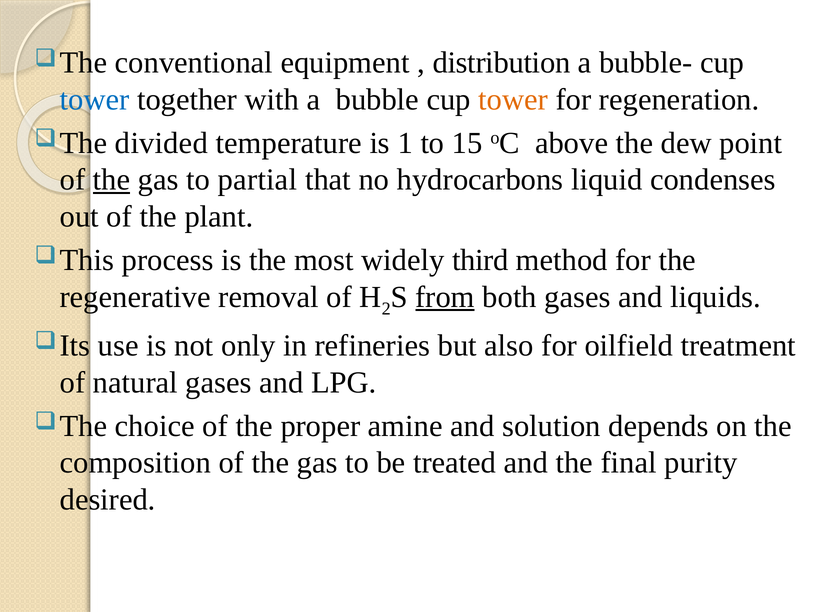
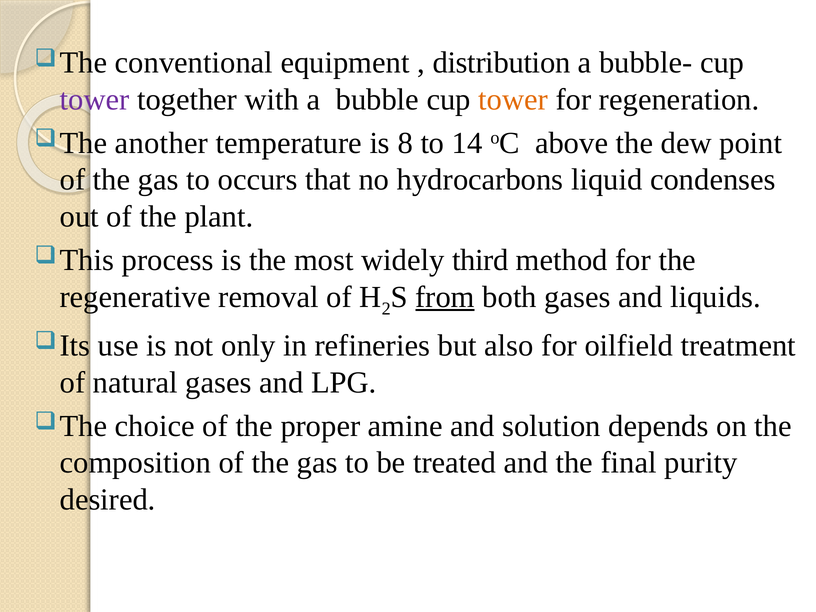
tower colour: blue -> purple (95, 100)
divided: divided -> another (162, 143)
1: 1 -> 8 (405, 143)
15: 15 -> 14 (467, 143)
the underline: present -> none (112, 180)
partial: partial -> occurs (258, 180)
